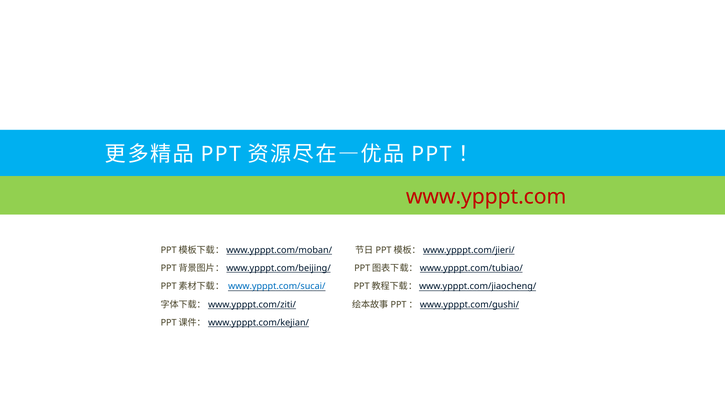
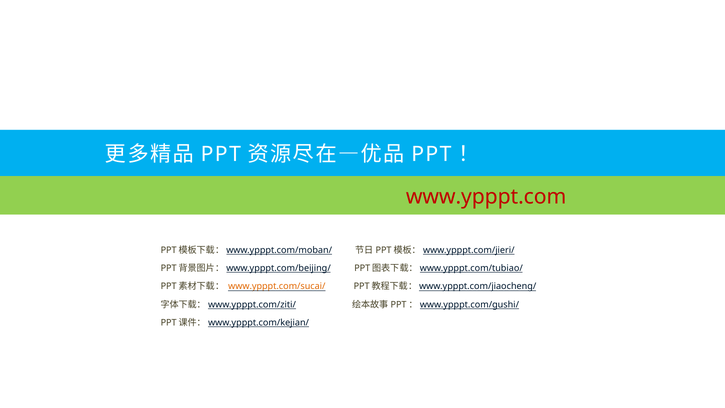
www.ypppt.com/sucai/ colour: blue -> orange (277, 286)
